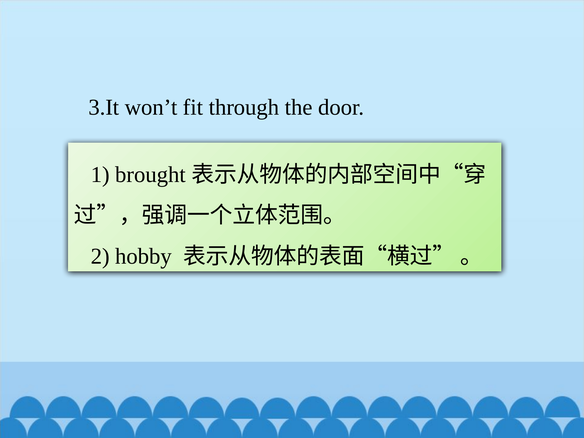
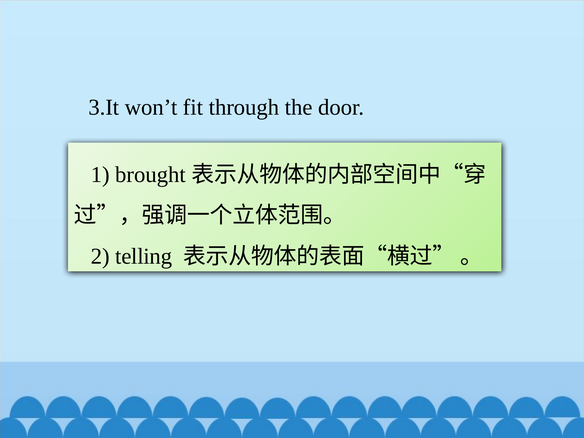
hobby: hobby -> telling (144, 256)
